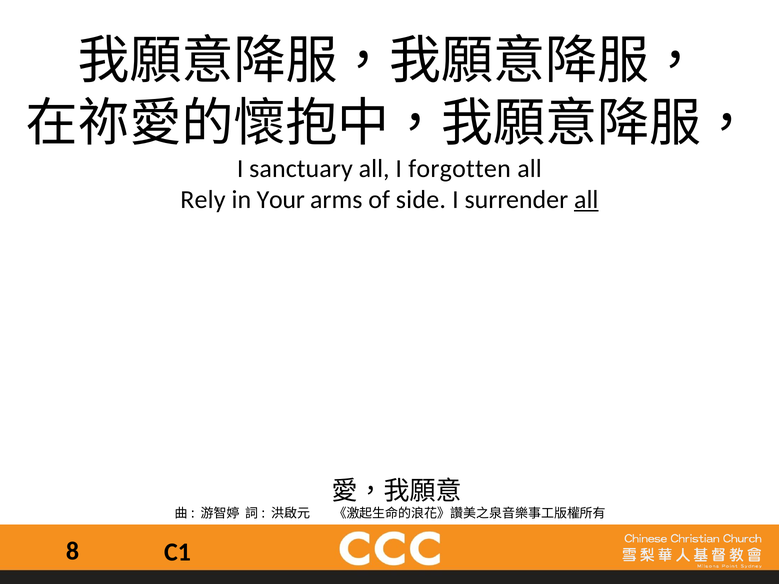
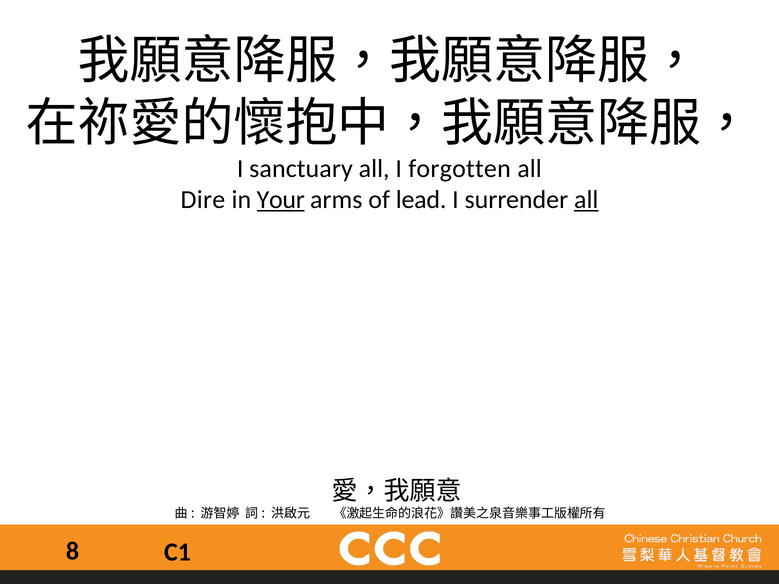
Rely: Rely -> Dire (203, 200)
Your underline: none -> present (281, 200)
side: side -> lead (421, 200)
